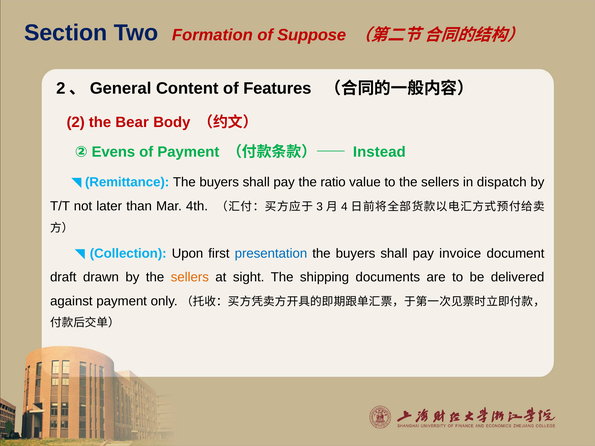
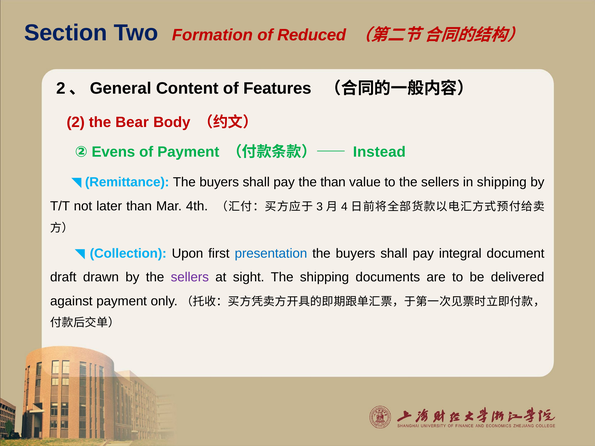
Suppose: Suppose -> Reduced (312, 35)
the ratio: ratio -> than (333, 182)
in dispatch: dispatch -> shipping (502, 182)
invoice: invoice -> integral (460, 254)
sellers colour: orange -> purple (190, 277)
